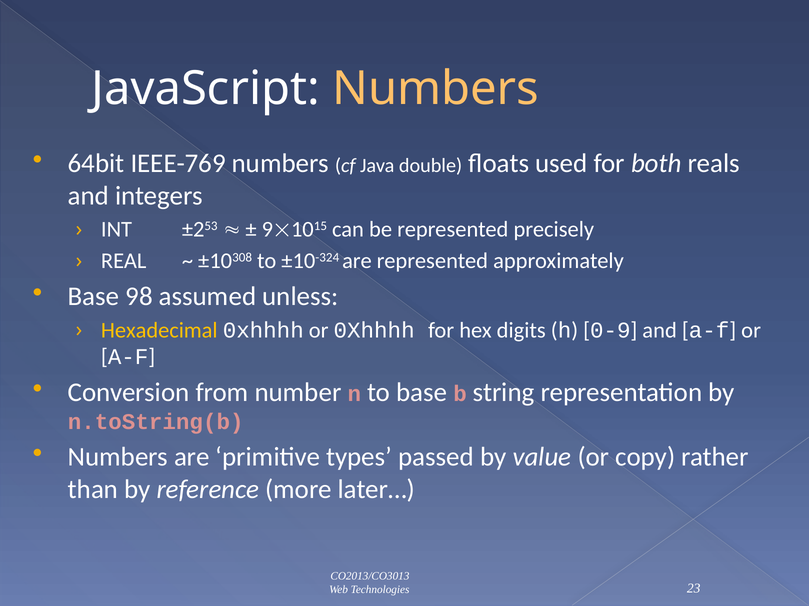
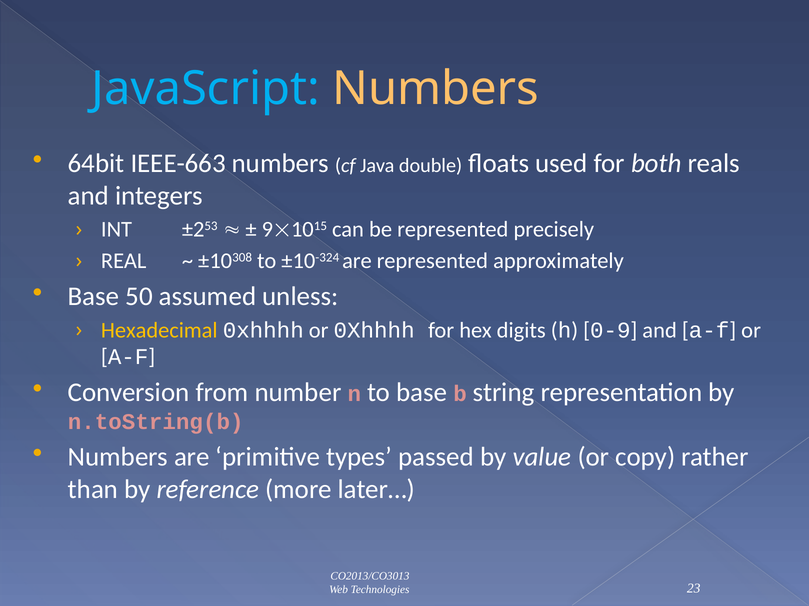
JavaScript colour: white -> light blue (206, 89)
IEEE-769: IEEE-769 -> IEEE-663 (178, 164)
98: 98 -> 50 (139, 297)
